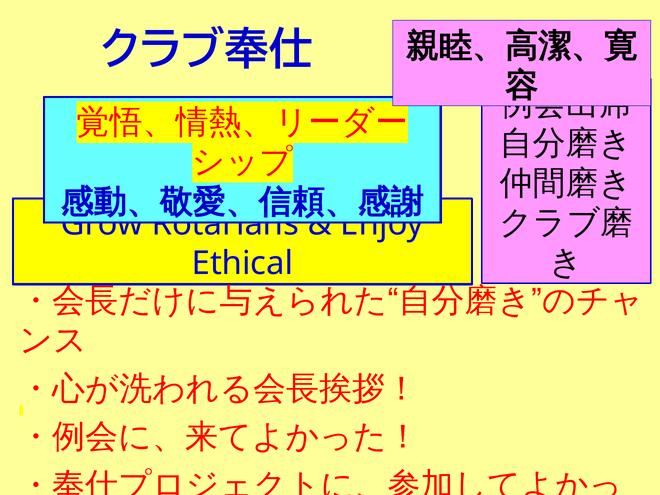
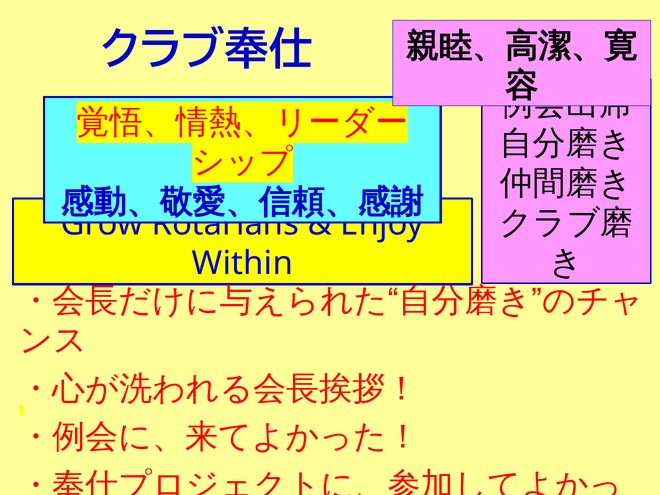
Ethical: Ethical -> Within (242, 264)
